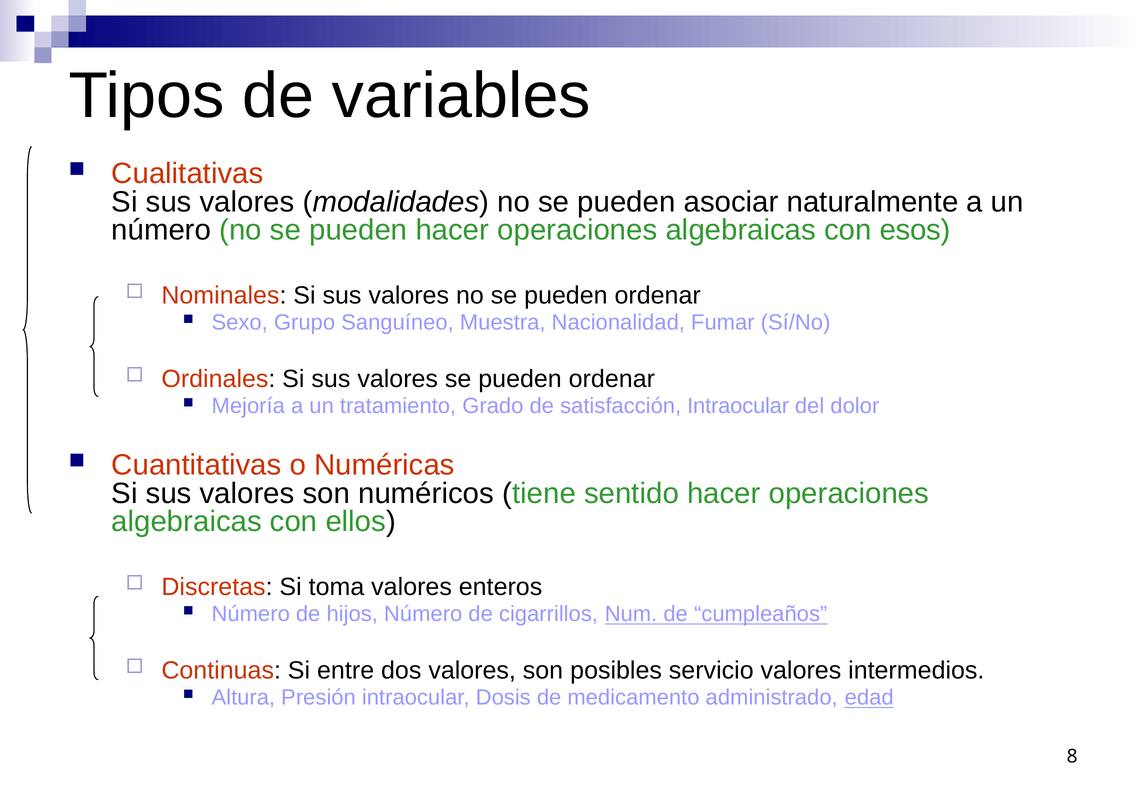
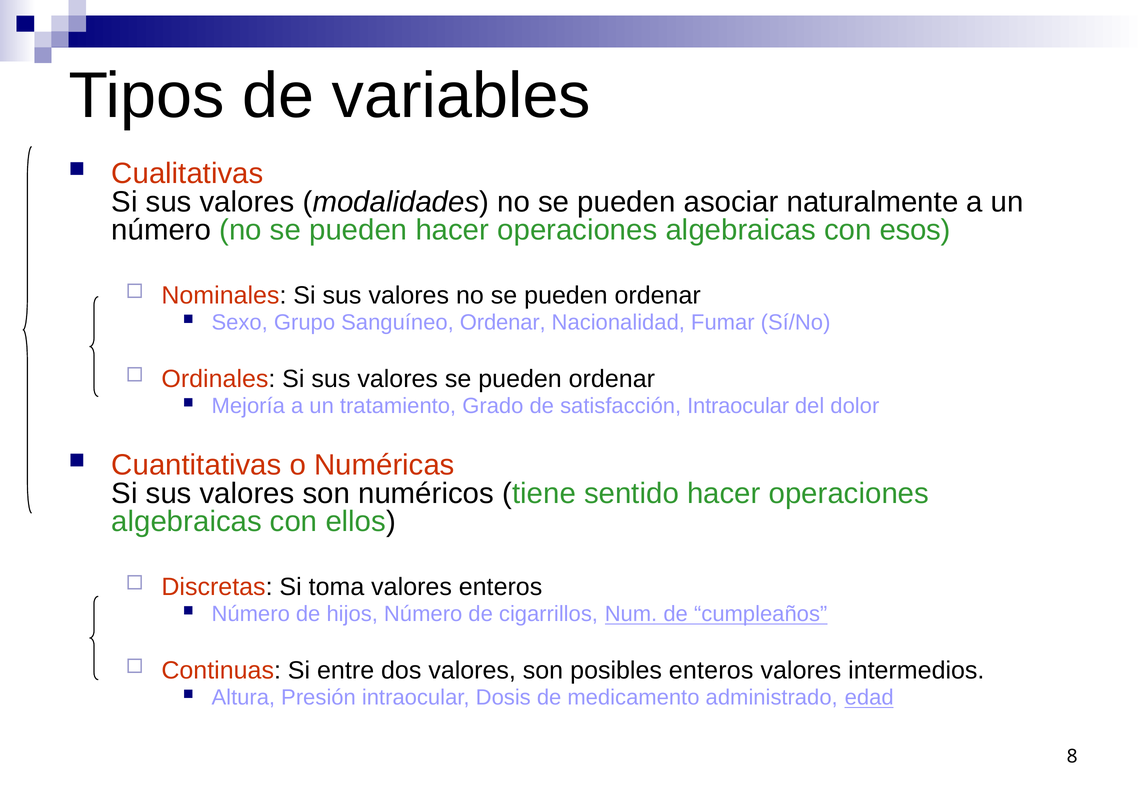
Sanguíneo Muestra: Muestra -> Ordenar (503, 323)
posibles servicio: servicio -> enteros (711, 671)
